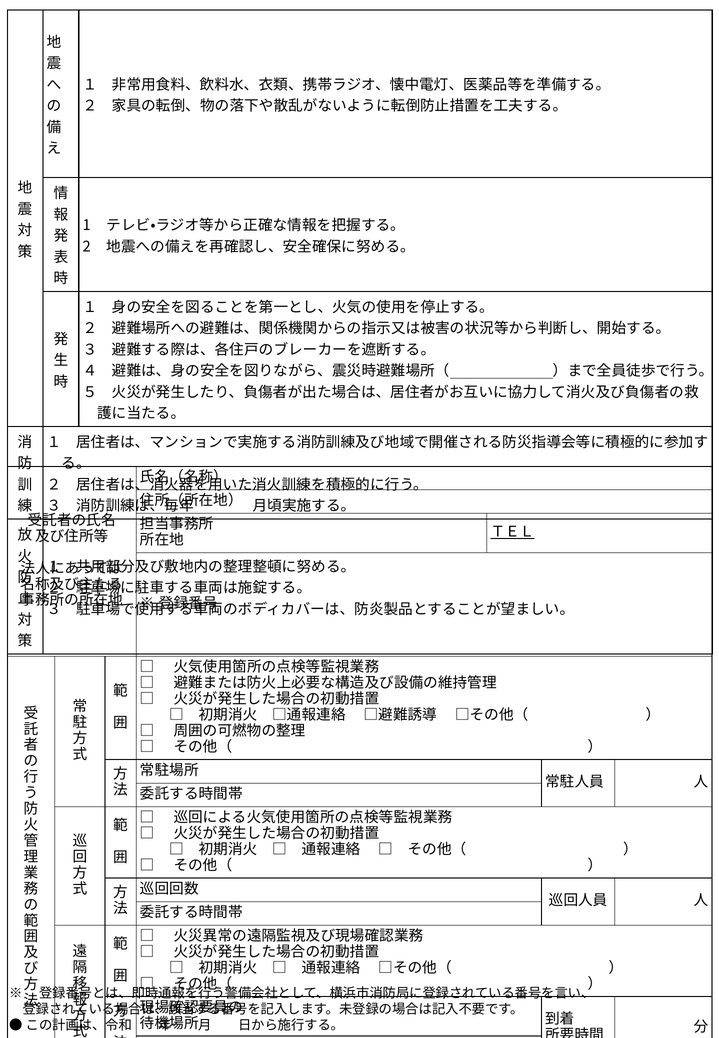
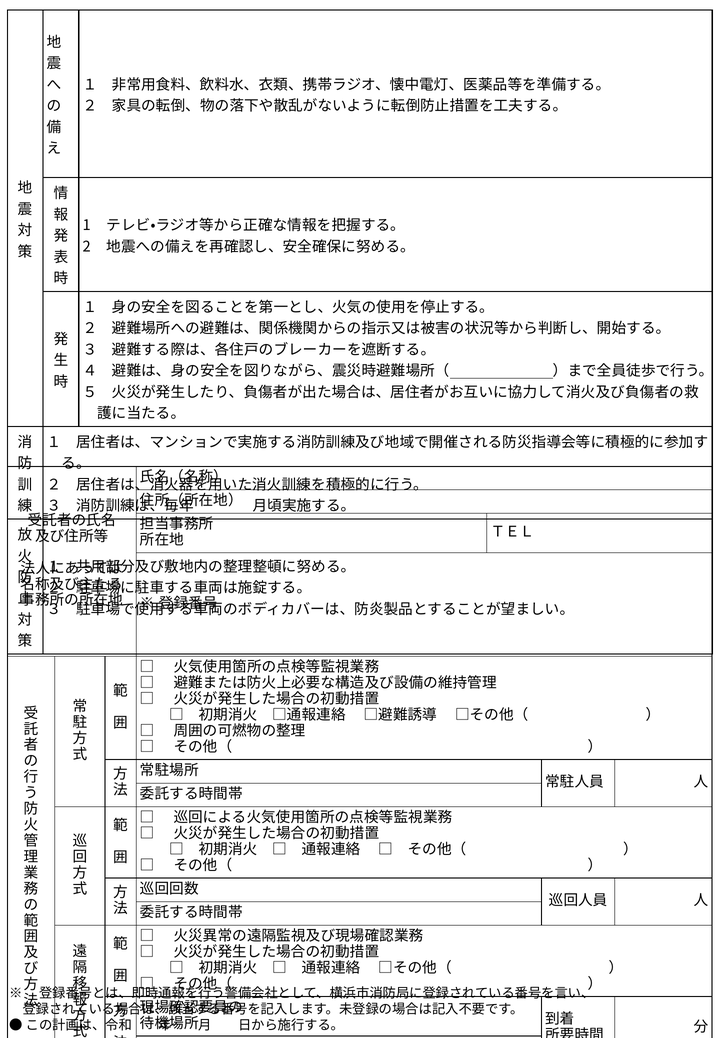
ＴＥＬ underline: present -> none (513, 532)
